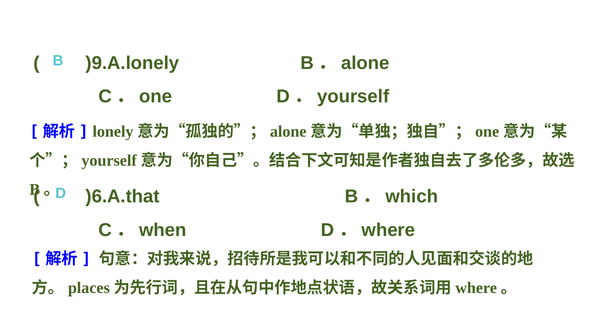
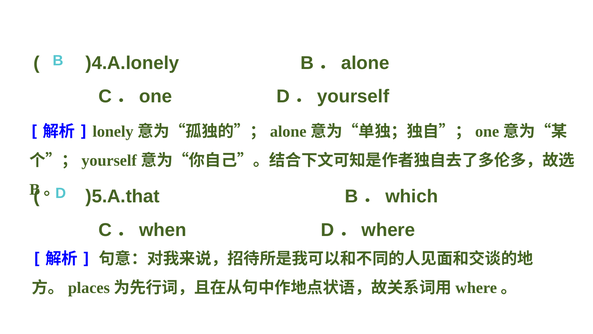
)9.A.lonely: )9.A.lonely -> )4.A.lonely (132, 63)
)6.A.that: )6.A.that -> )5.A.that (123, 196)
